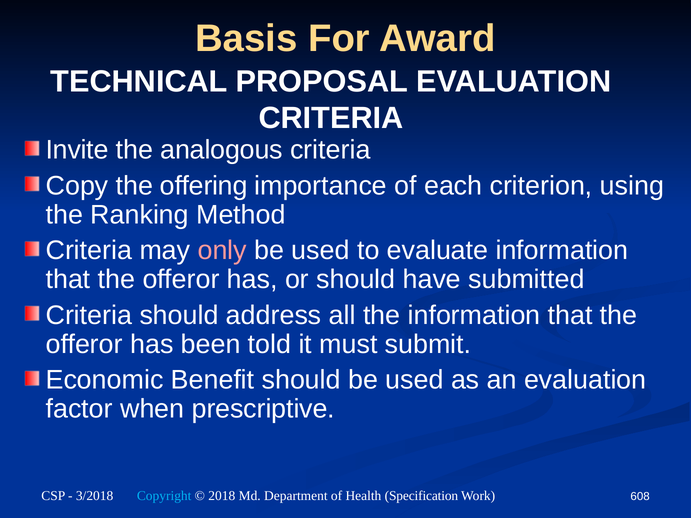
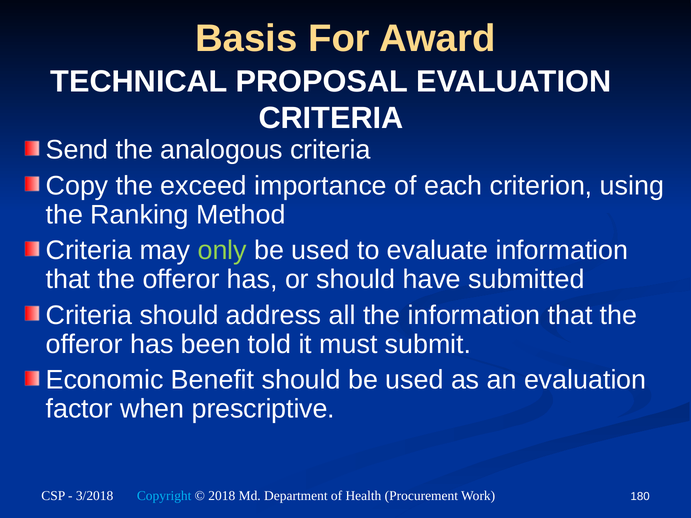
Invite: Invite -> Send (77, 150)
offering: offering -> exceed (204, 186)
only colour: pink -> light green (222, 251)
Specification: Specification -> Procurement (421, 496)
608: 608 -> 180 (640, 497)
